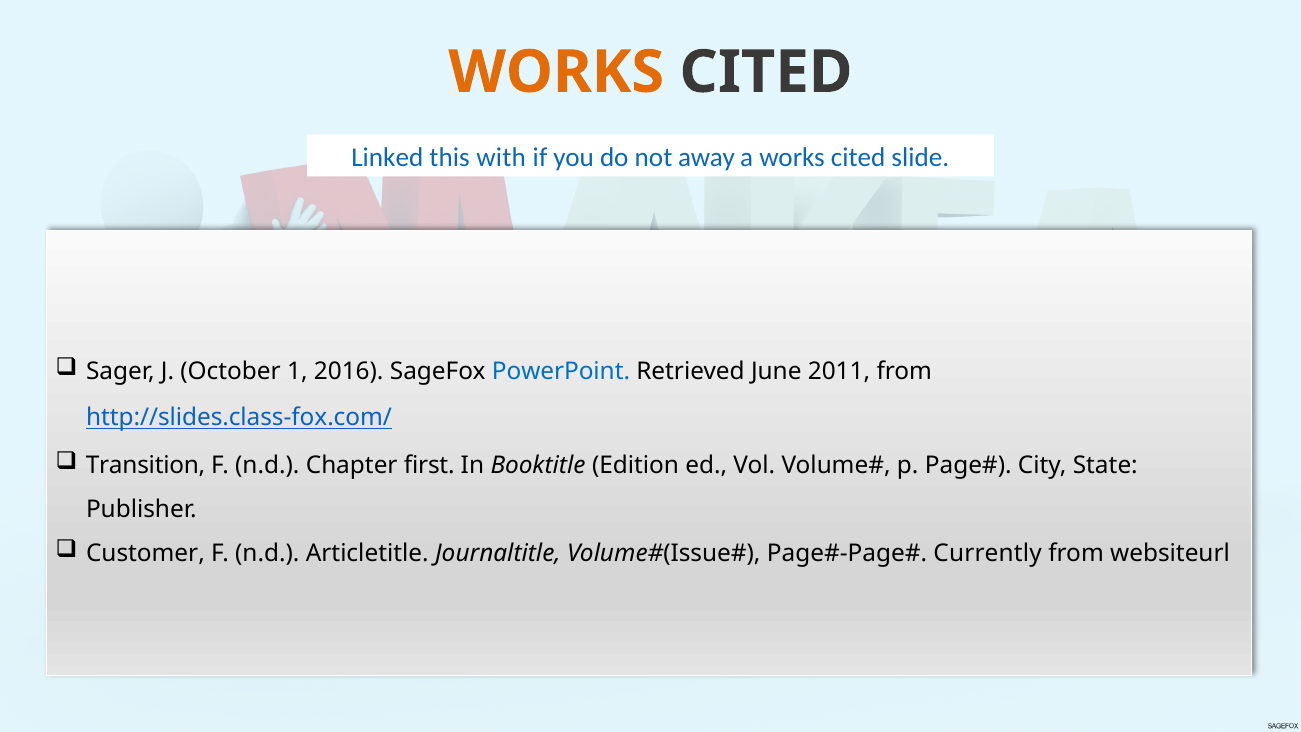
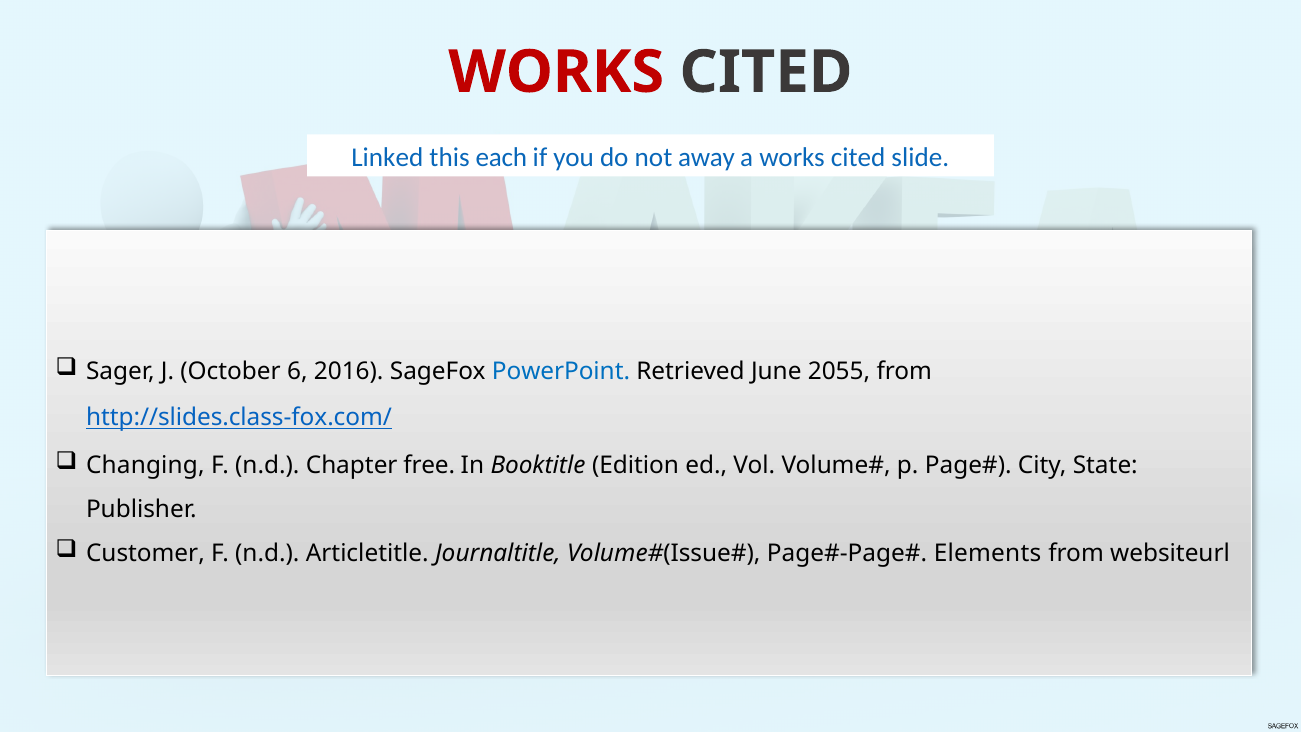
WORKS colour: orange -> red (556, 72)
with: with -> each (501, 157)
1: 1 -> 6 (297, 371)
2011: 2011 -> 2055 (839, 371)
Transition: Transition -> Changing (145, 465)
first: first -> free (429, 465)
Currently: Currently -> Elements (988, 553)
